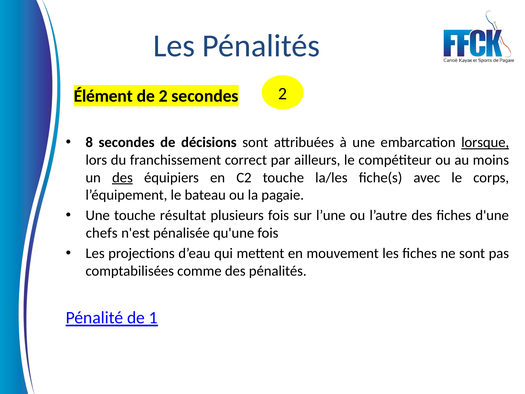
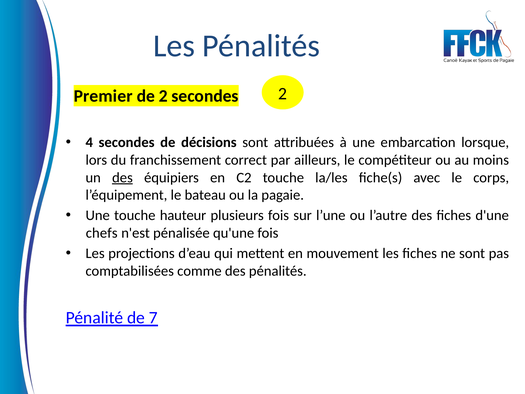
Élément: Élément -> Premier (103, 96)
8: 8 -> 4 (89, 142)
lorsque underline: present -> none (485, 142)
résultat: résultat -> hauteur (183, 215)
1: 1 -> 7 (153, 318)
